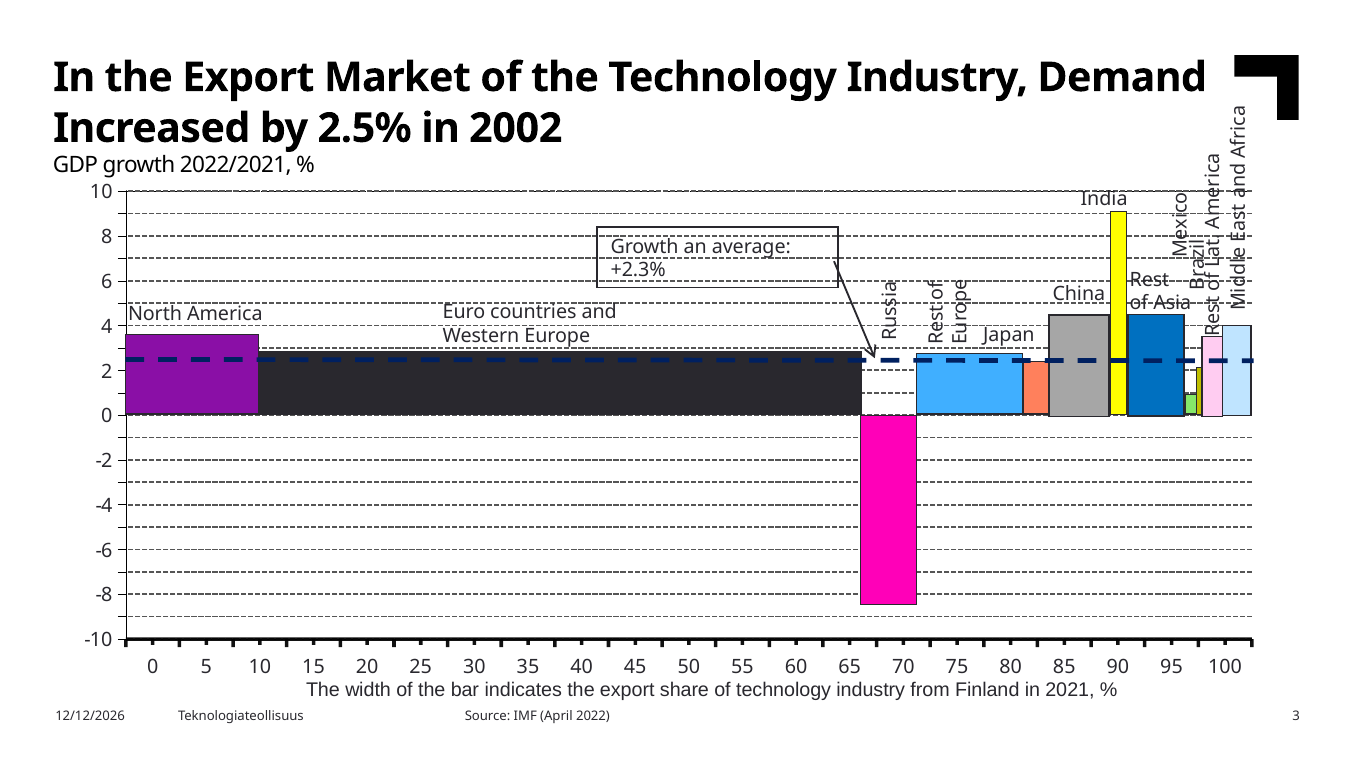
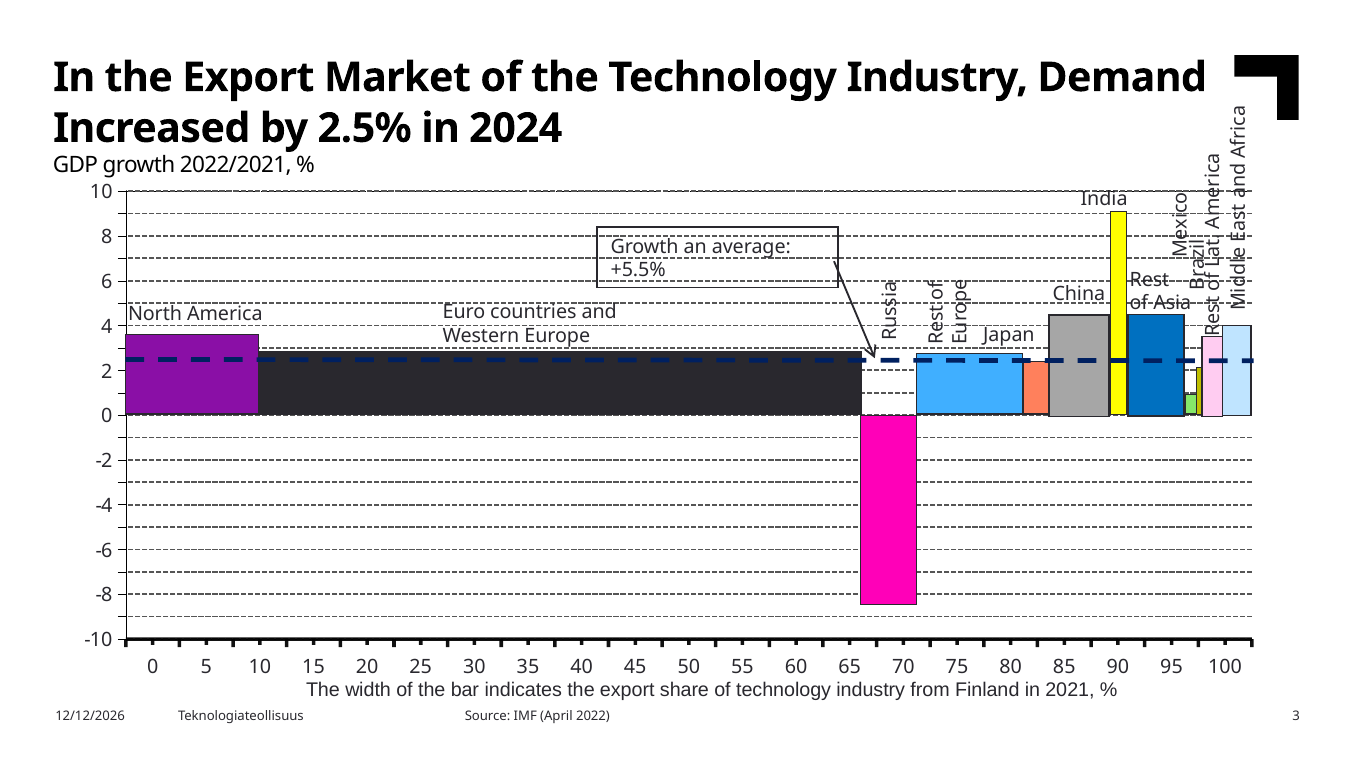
2002: 2002 -> 2024 (516, 128)
+2.3%: +2.3% -> +5.5% (638, 270)
